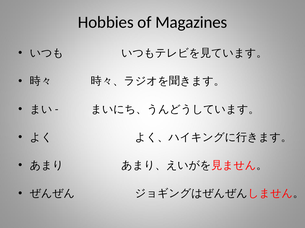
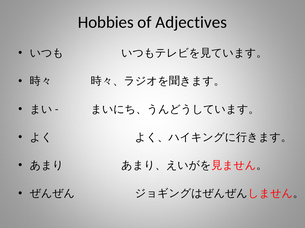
Magazines: Magazines -> Adjectives (191, 22)
